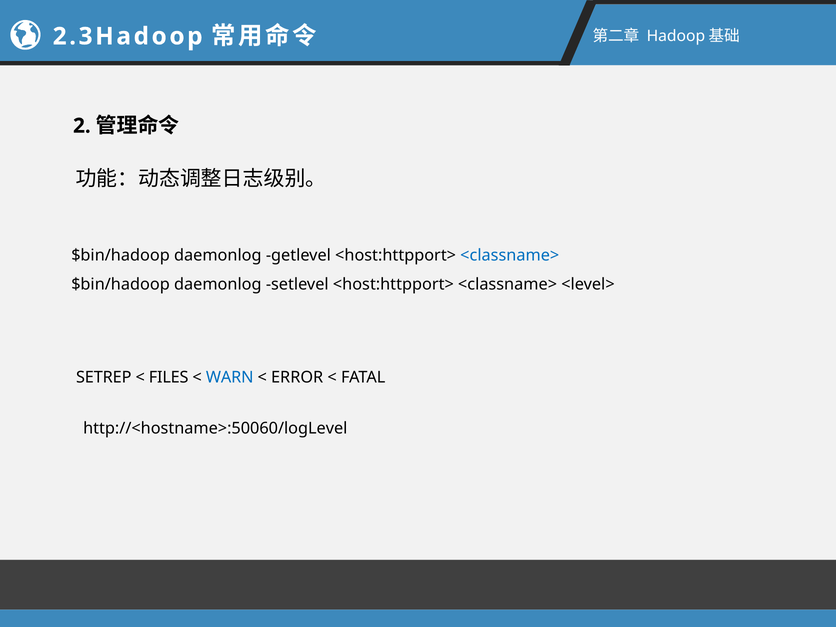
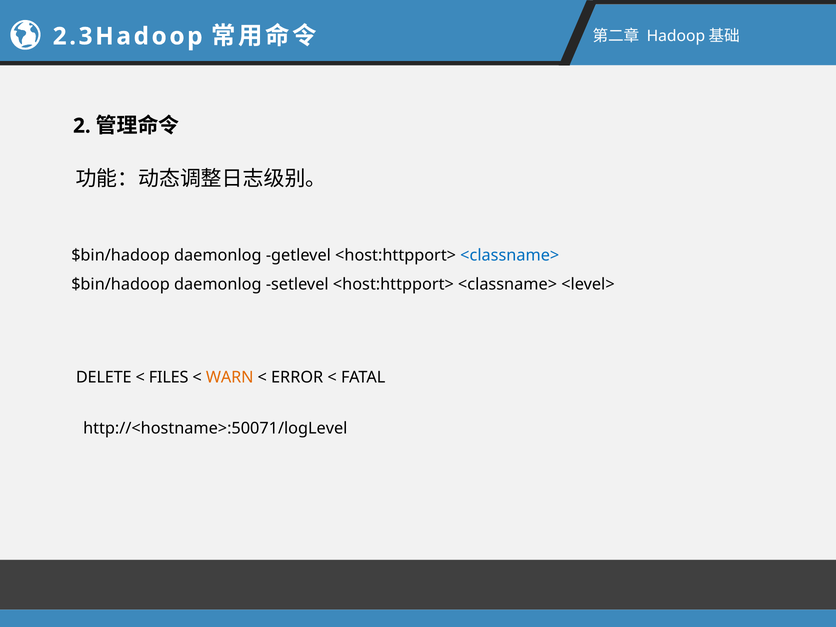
SETREP: SETREP -> DELETE (104, 377)
WARN colour: blue -> orange (230, 377)
http://<hostname>:50060/logLevel: http://<hostname>:50060/logLevel -> http://<hostname>:50071/logLevel (215, 428)
